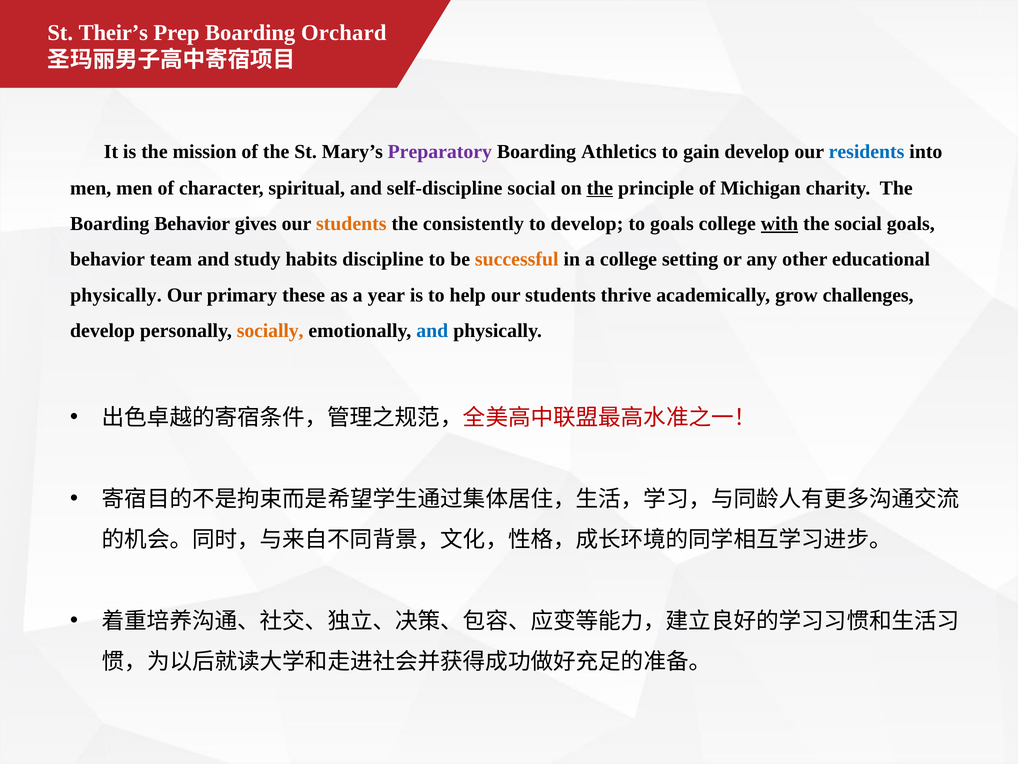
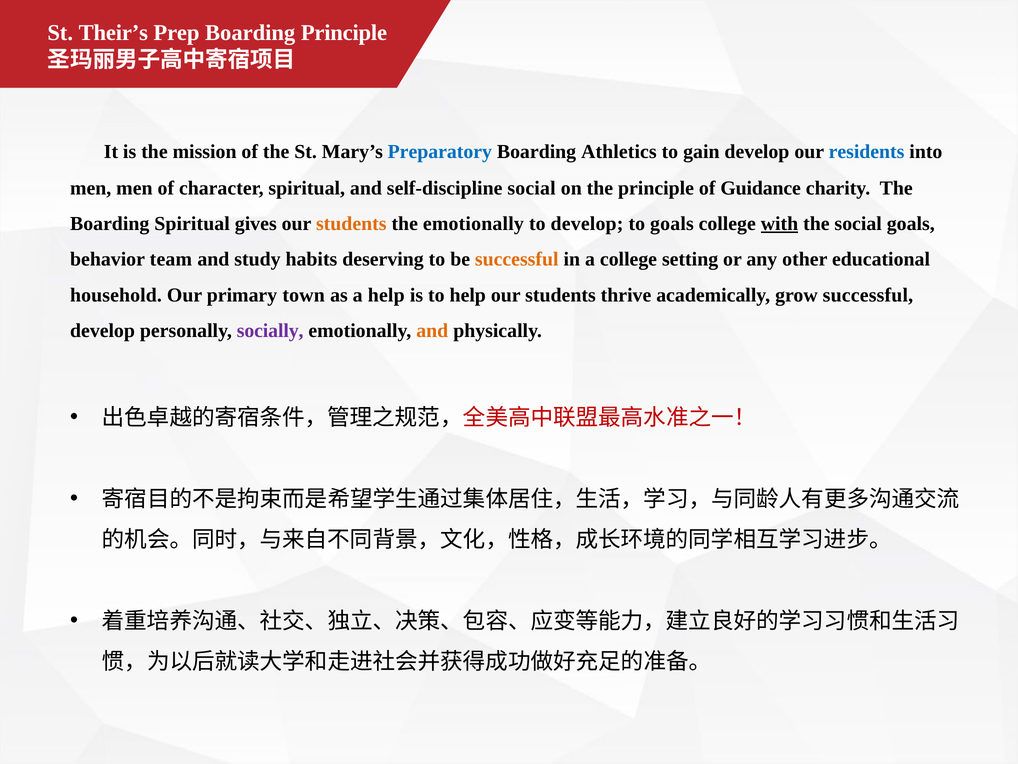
Boarding Orchard: Orchard -> Principle (344, 33)
Preparatory colour: purple -> blue (440, 152)
the underline: present -> none (600, 188)
Michigan: Michigan -> Guidance (761, 188)
Boarding Behavior: Behavior -> Spiritual (192, 224)
the consistently: consistently -> emotionally (473, 224)
discipline: discipline -> deserving (383, 259)
physically: physically -> household (116, 295)
these: these -> town (304, 295)
a year: year -> help (386, 295)
grow challenges: challenges -> successful (868, 295)
socially colour: orange -> purple (270, 330)
and colour: blue -> orange (432, 330)
